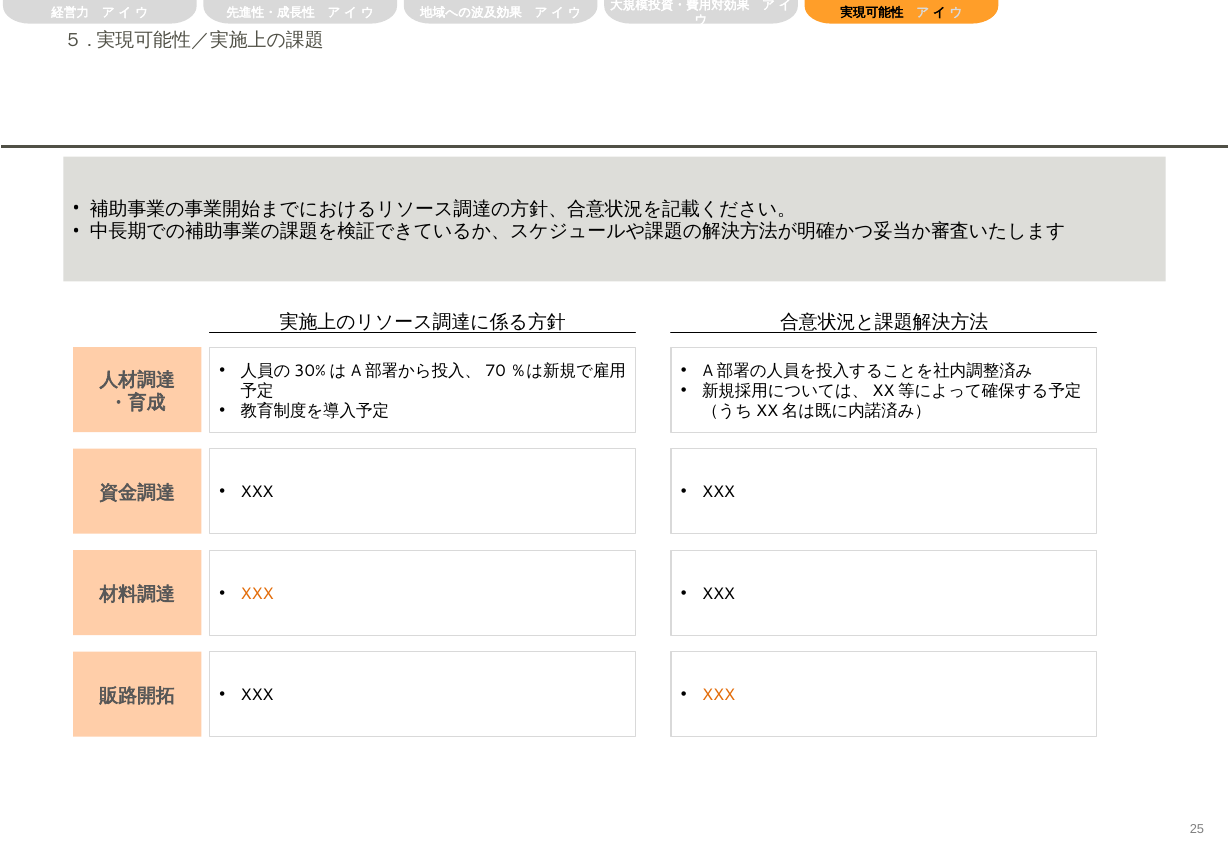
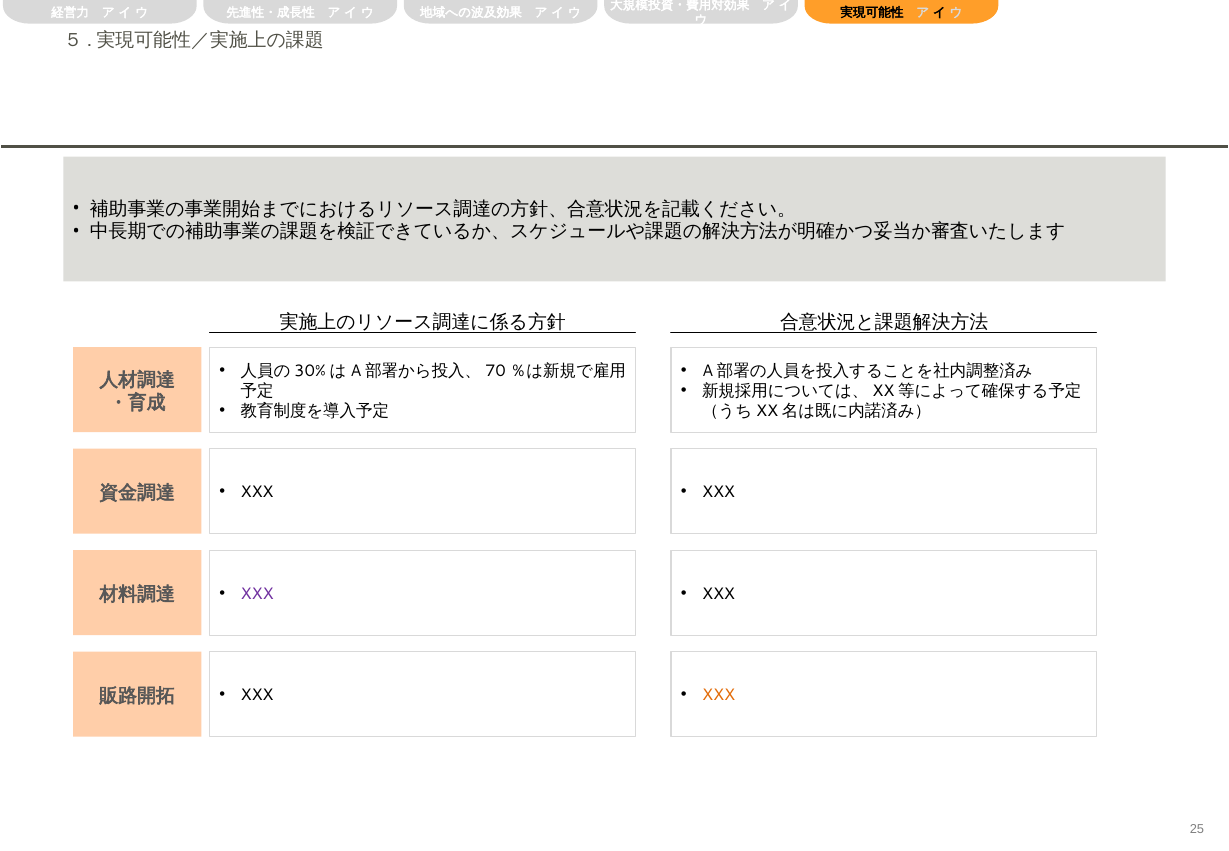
XXX colour: orange -> purple (257, 594)
